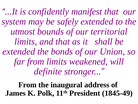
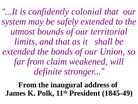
manifest: manifest -> colonial (87, 12)
from limits: limits -> claim (57, 61)
